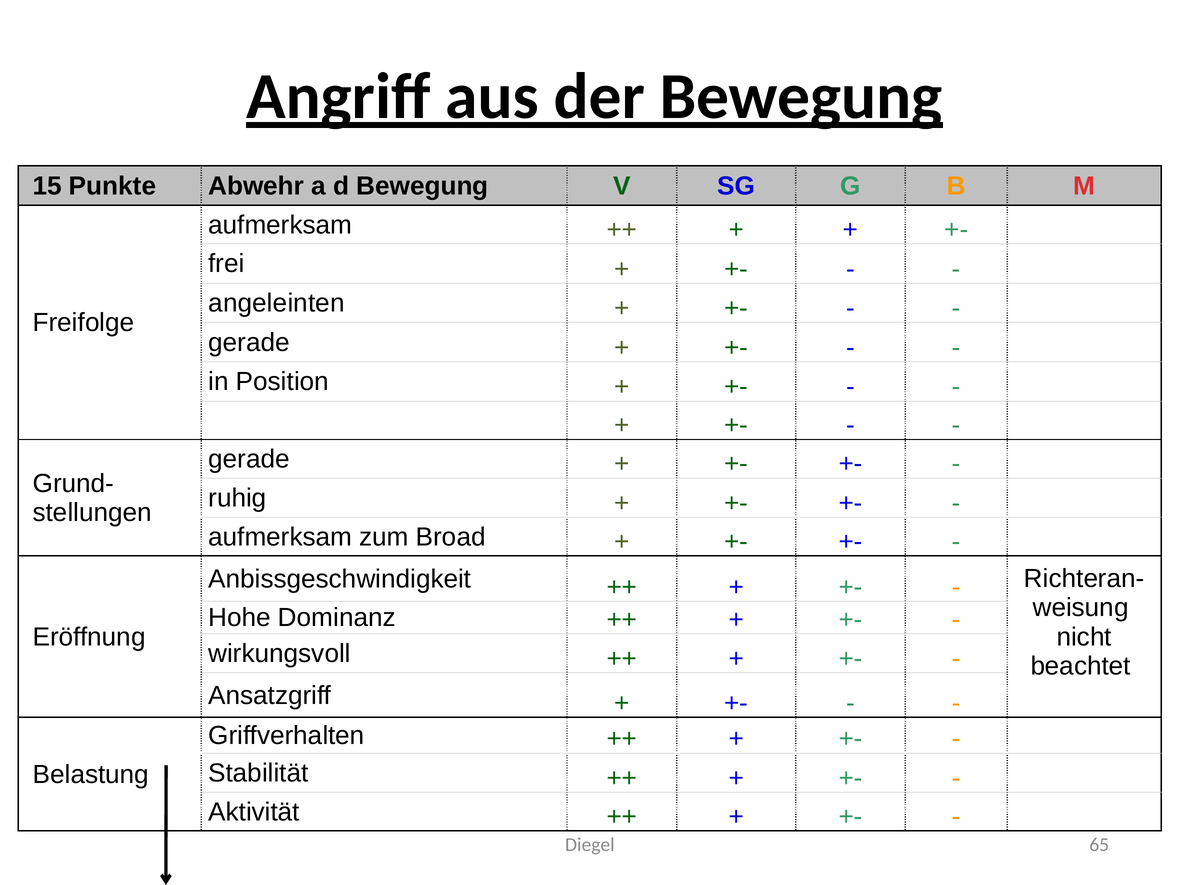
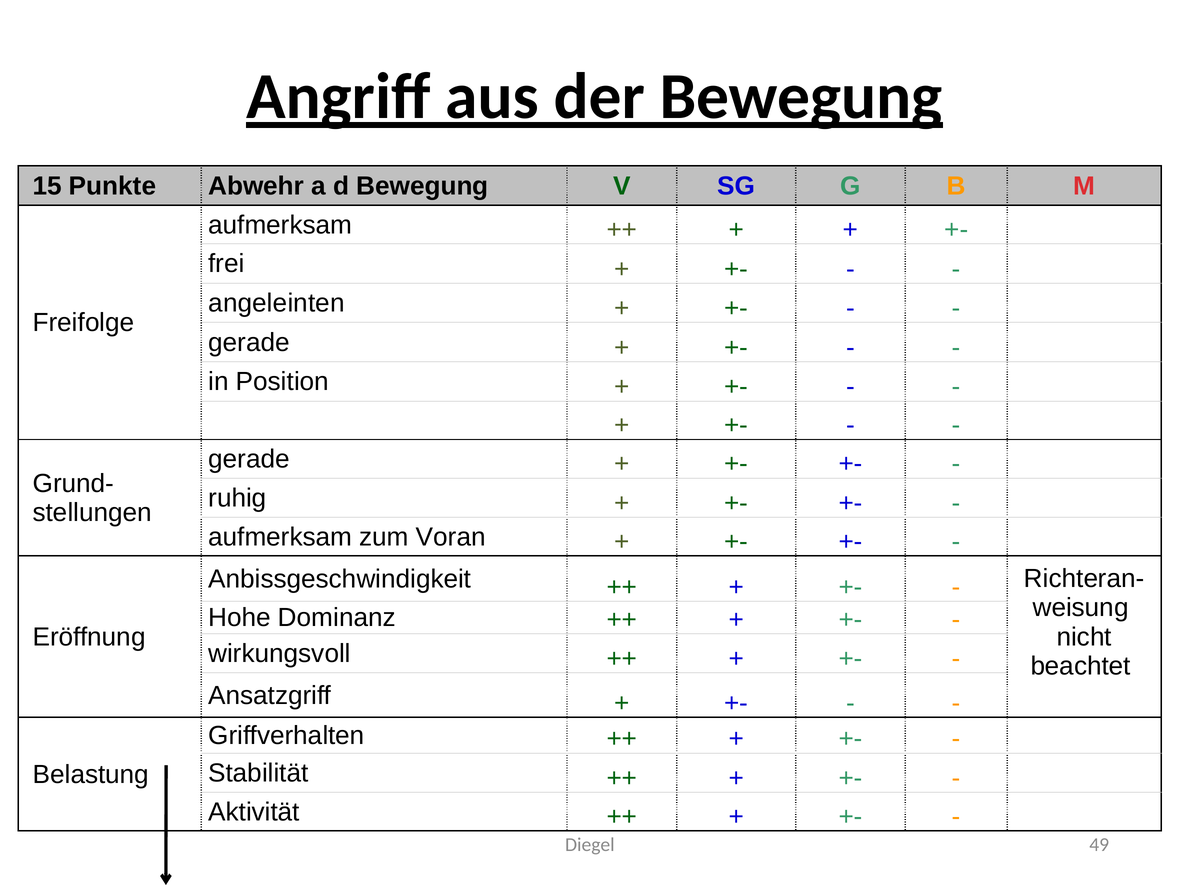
Broad: Broad -> Voran (451, 537)
65: 65 -> 49 (1099, 845)
